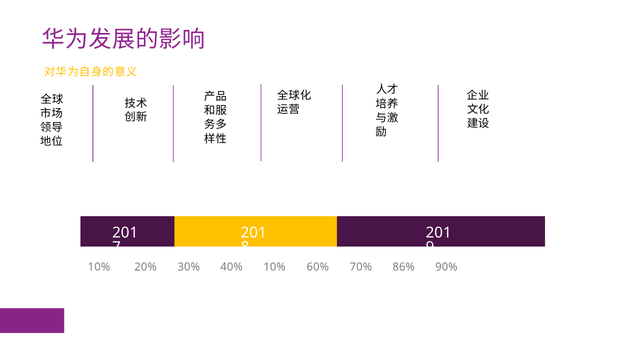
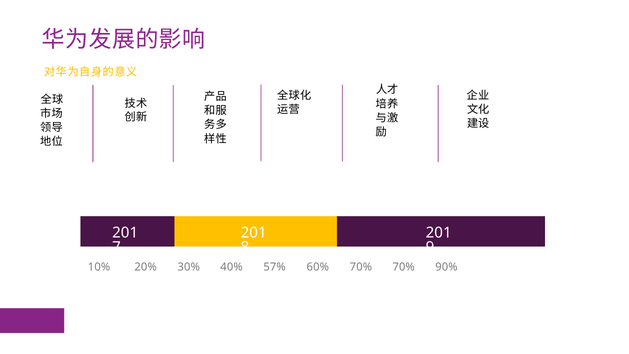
40% 10%: 10% -> 57% (275, 267)
70% 86%: 86% -> 70% (404, 267)
